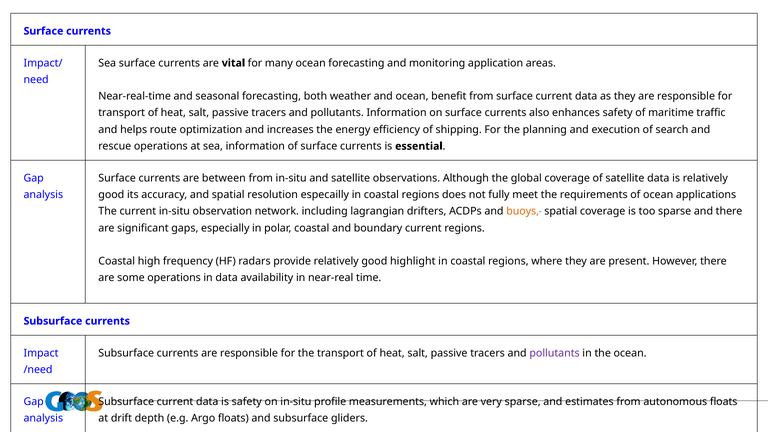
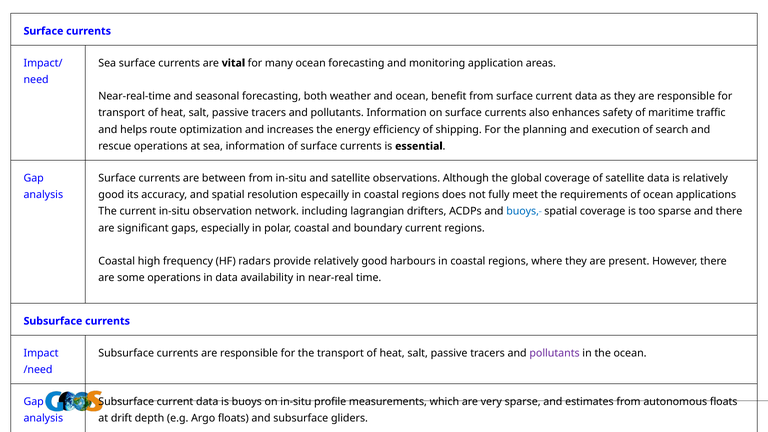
buoys colour: orange -> blue (523, 211)
highlight: highlight -> harbours (413, 261)
is safety: safety -> buoys (247, 402)
